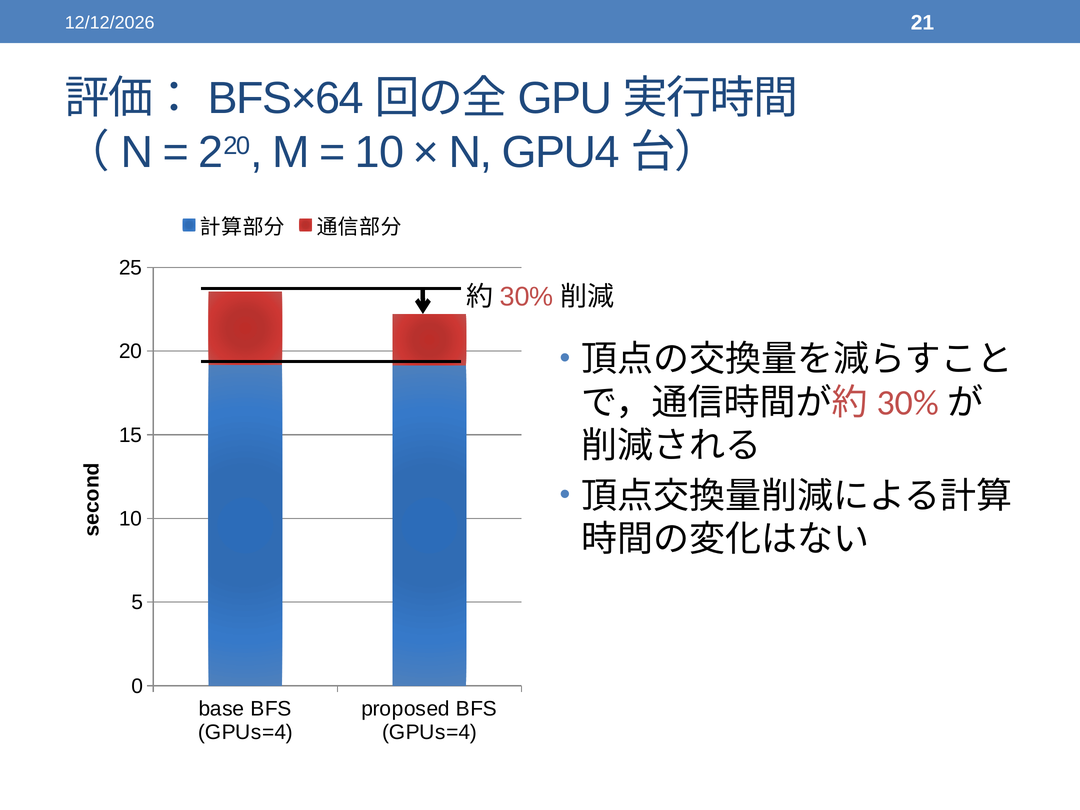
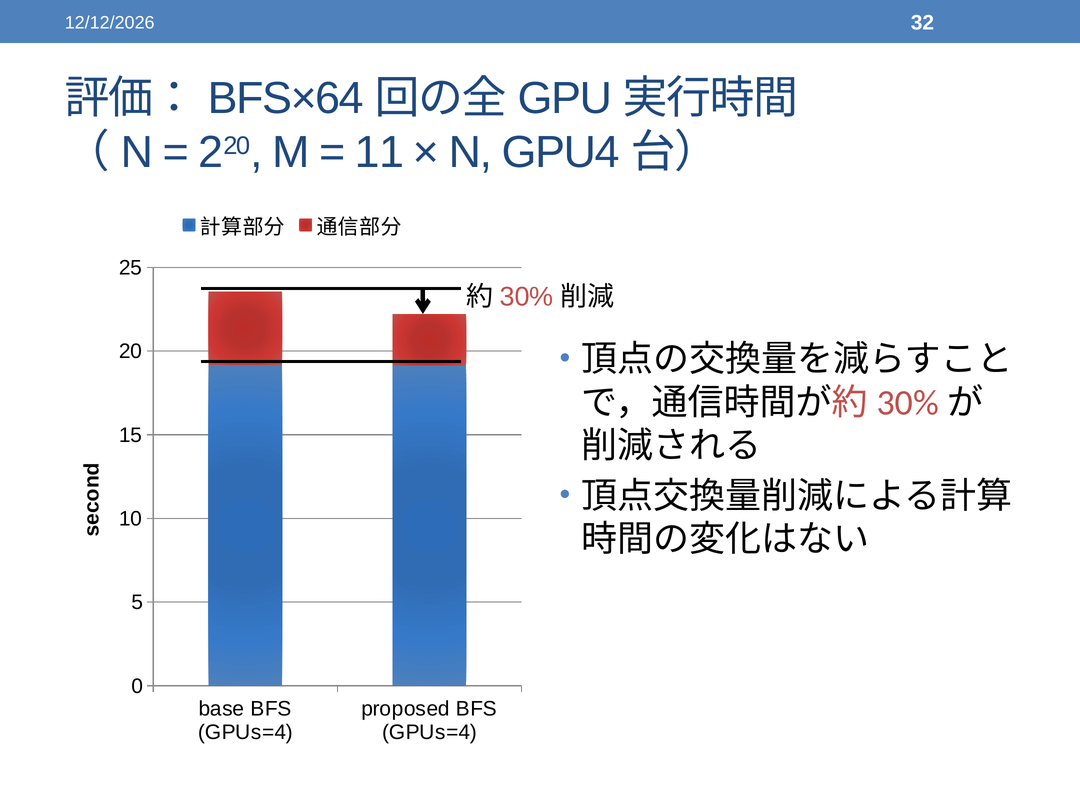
21: 21 -> 32 (922, 23)
10: 10 -> 11 (379, 153)
